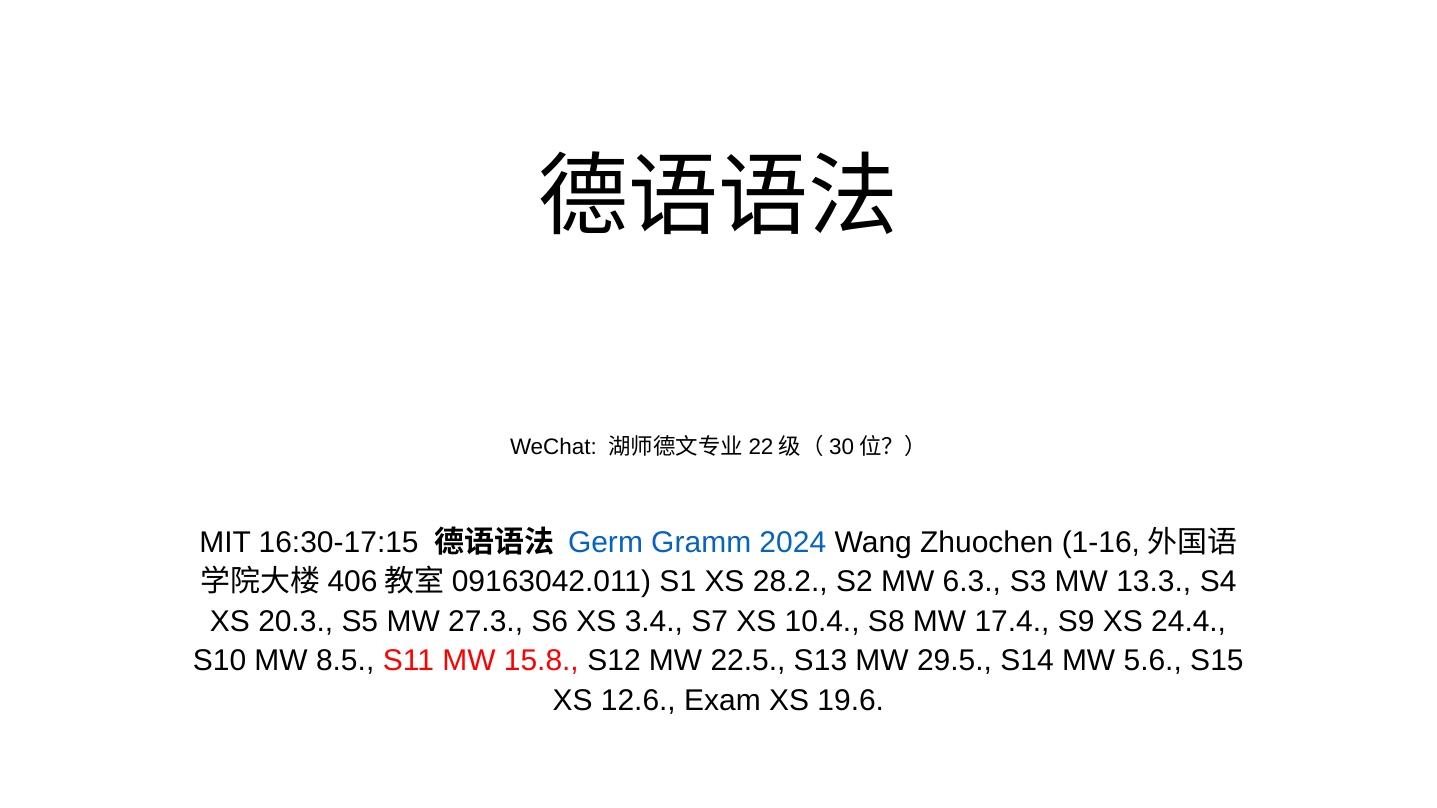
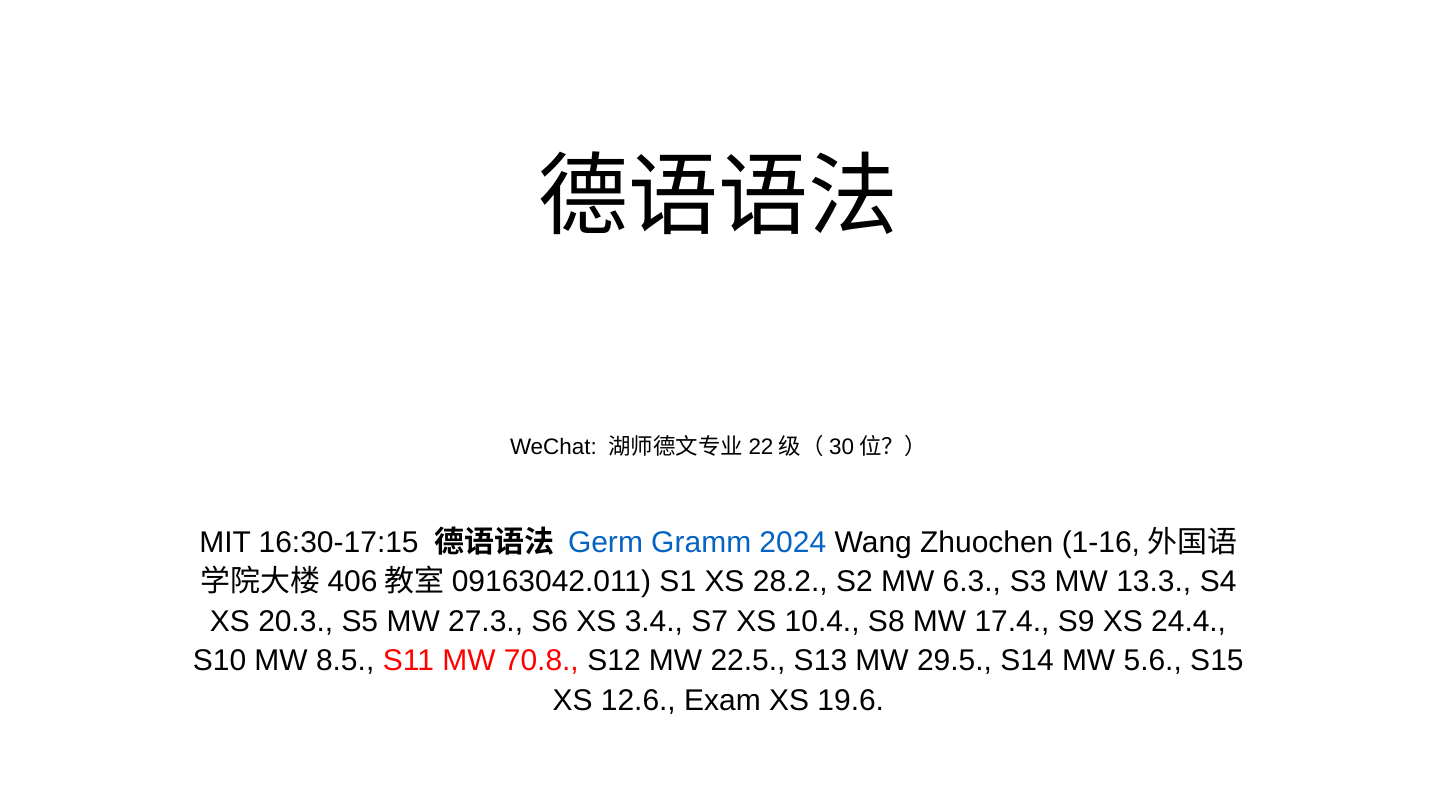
15.8: 15.8 -> 70.8 (541, 661)
